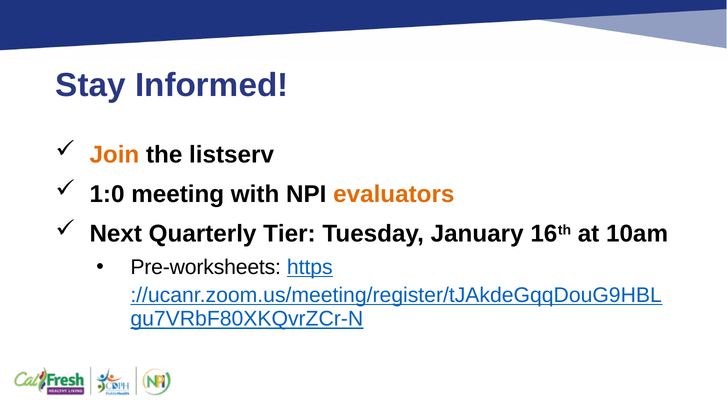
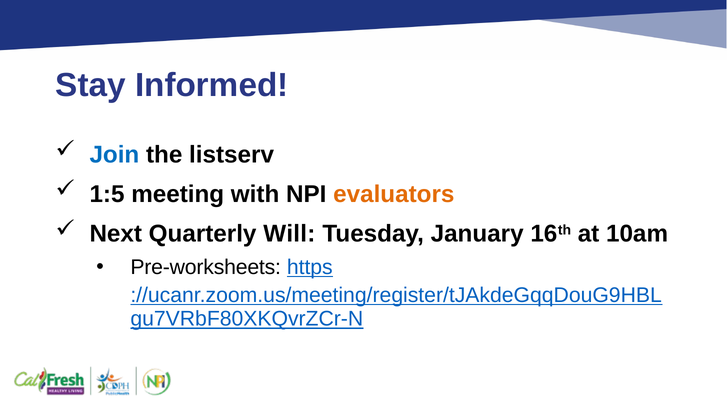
Join colour: orange -> blue (114, 155)
1:0: 1:0 -> 1:5 (107, 194)
Tier: Tier -> Will (289, 234)
